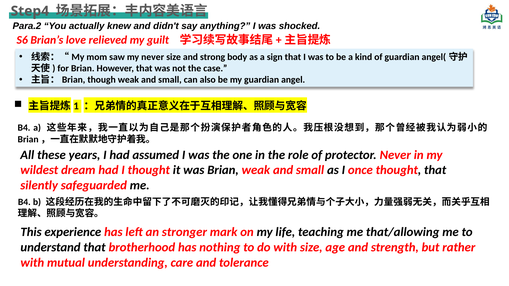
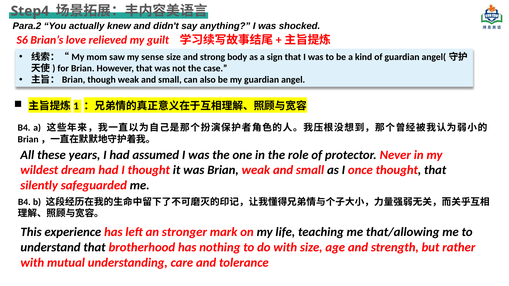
my never: never -> sense (153, 57)
